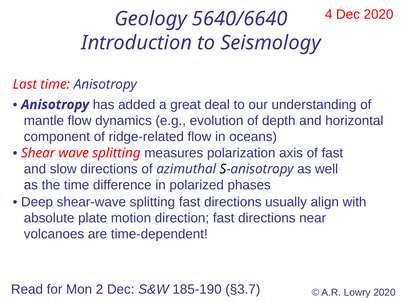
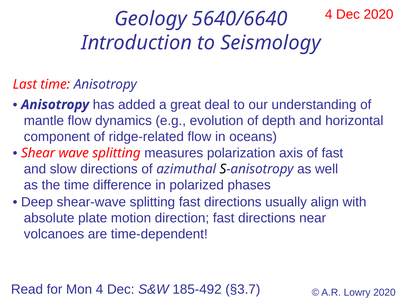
Mon 2: 2 -> 4 (100, 289)
185-190: 185-190 -> 185-492 (197, 289)
